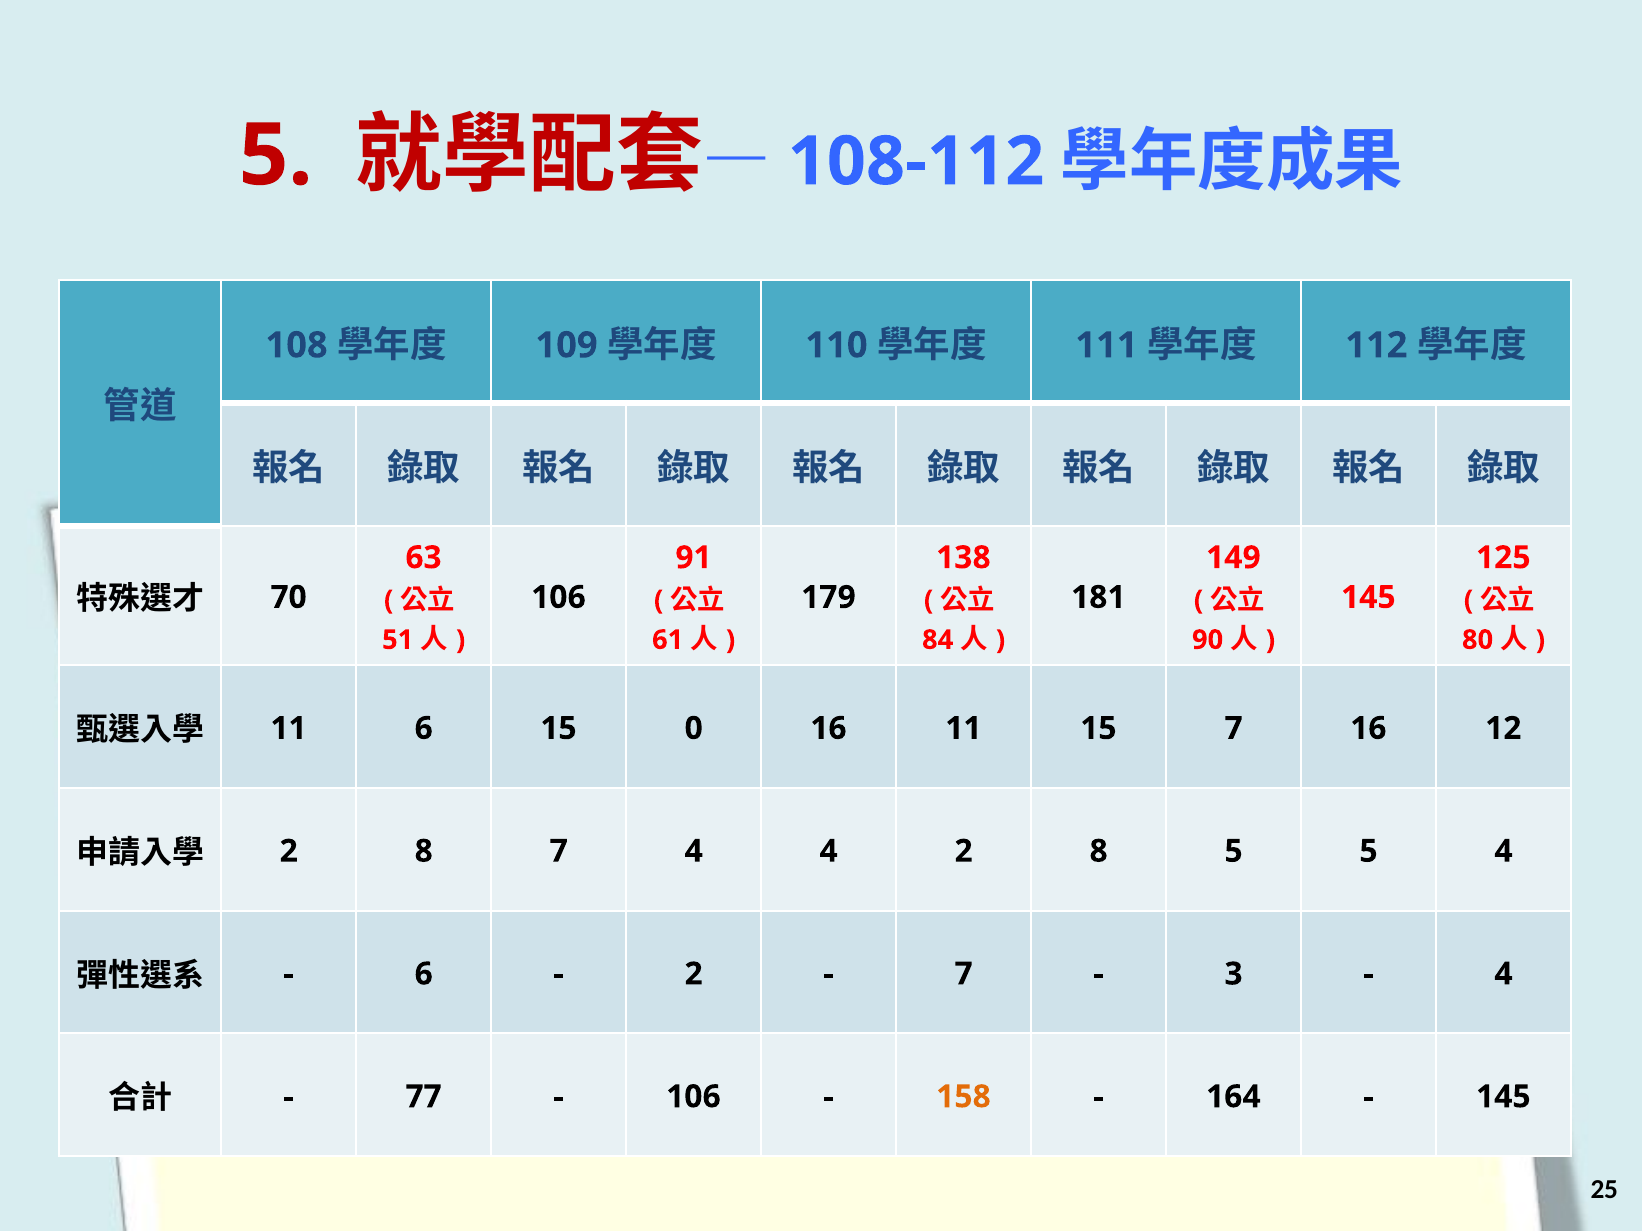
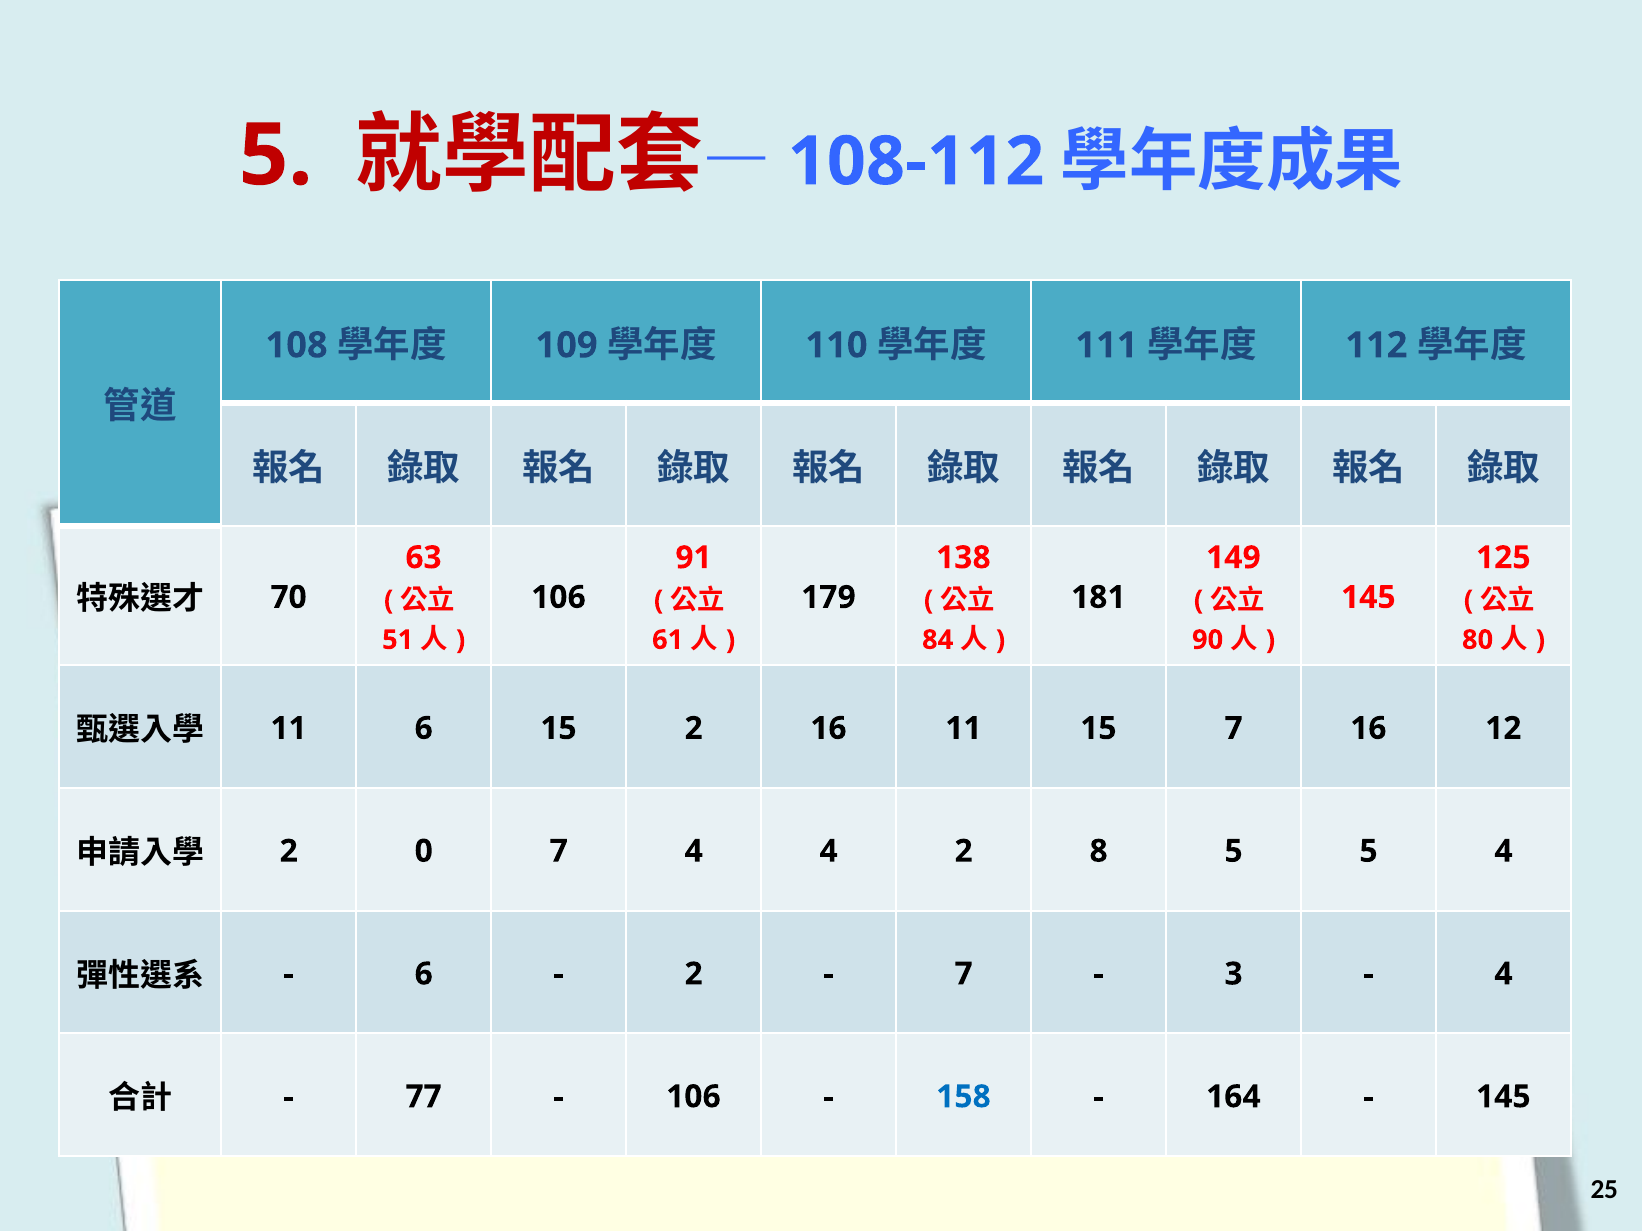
15 0: 0 -> 2 (694, 729)
8: 8 -> 0 (424, 852)
158 colour: orange -> blue (963, 1097)
